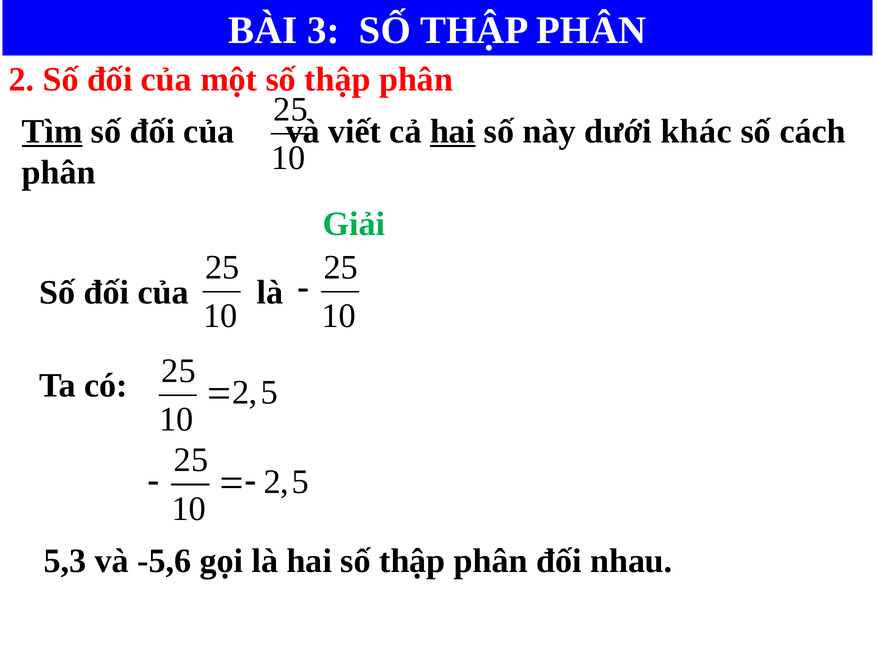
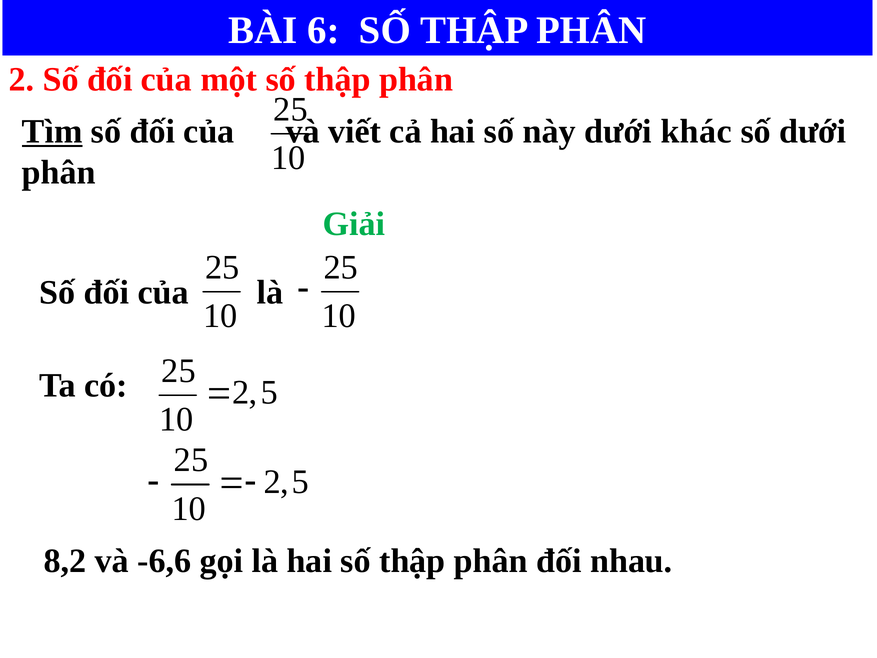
3: 3 -> 6 (323, 30)
hai underline: present -> none (453, 131)
số cách: cách -> dưới (813, 131)
5,3: 5,3 -> 8,2 (65, 561)
-5,6: -5,6 -> -6,6 (164, 561)
